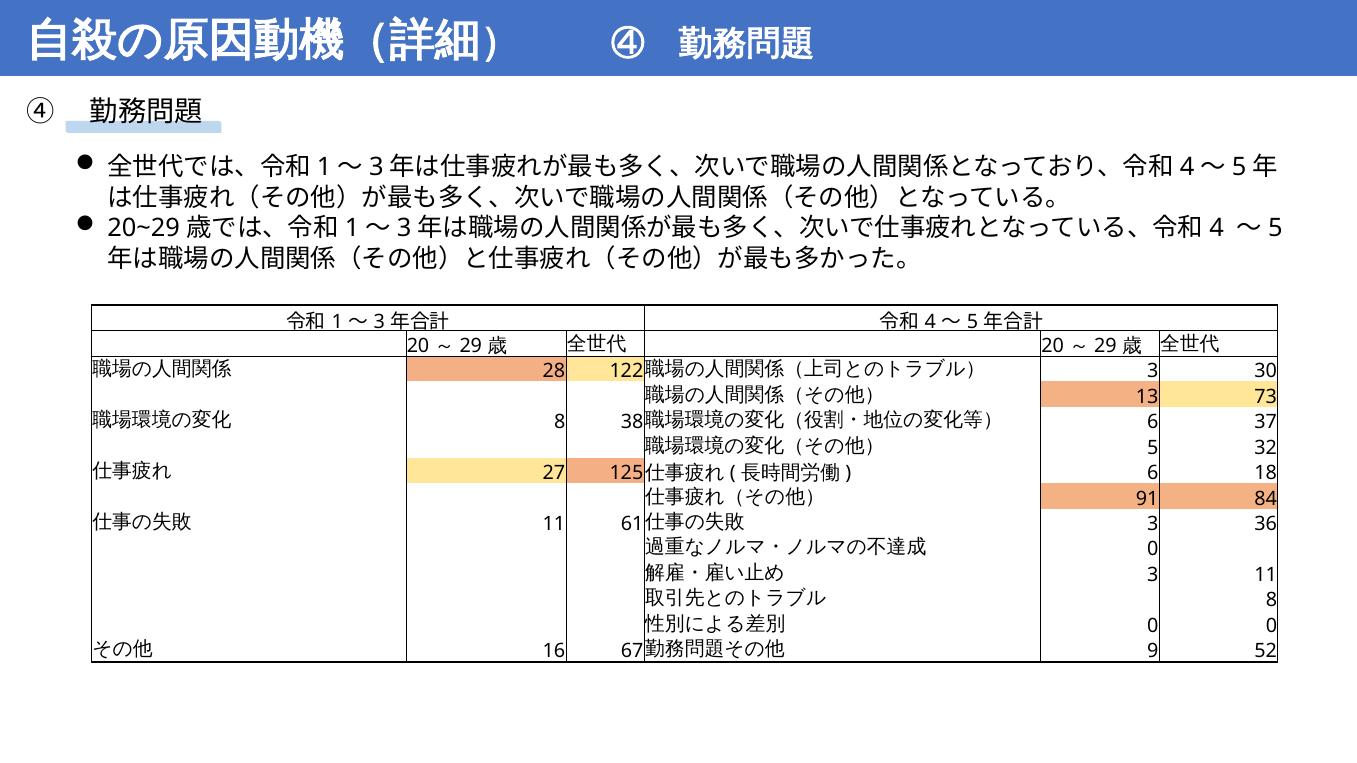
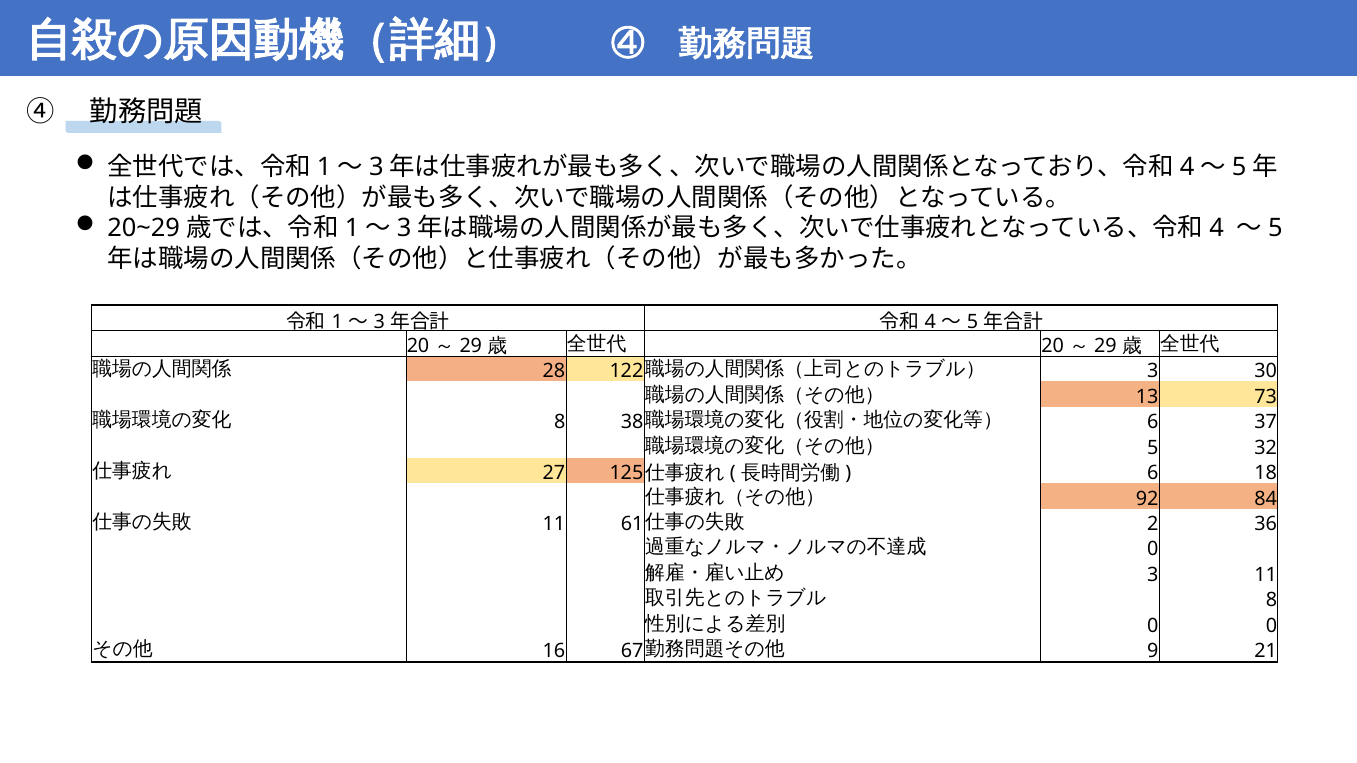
91: 91 -> 92 (1147, 499)
3: 3 -> 2 (1153, 524)
52: 52 -> 21 (1266, 651)
